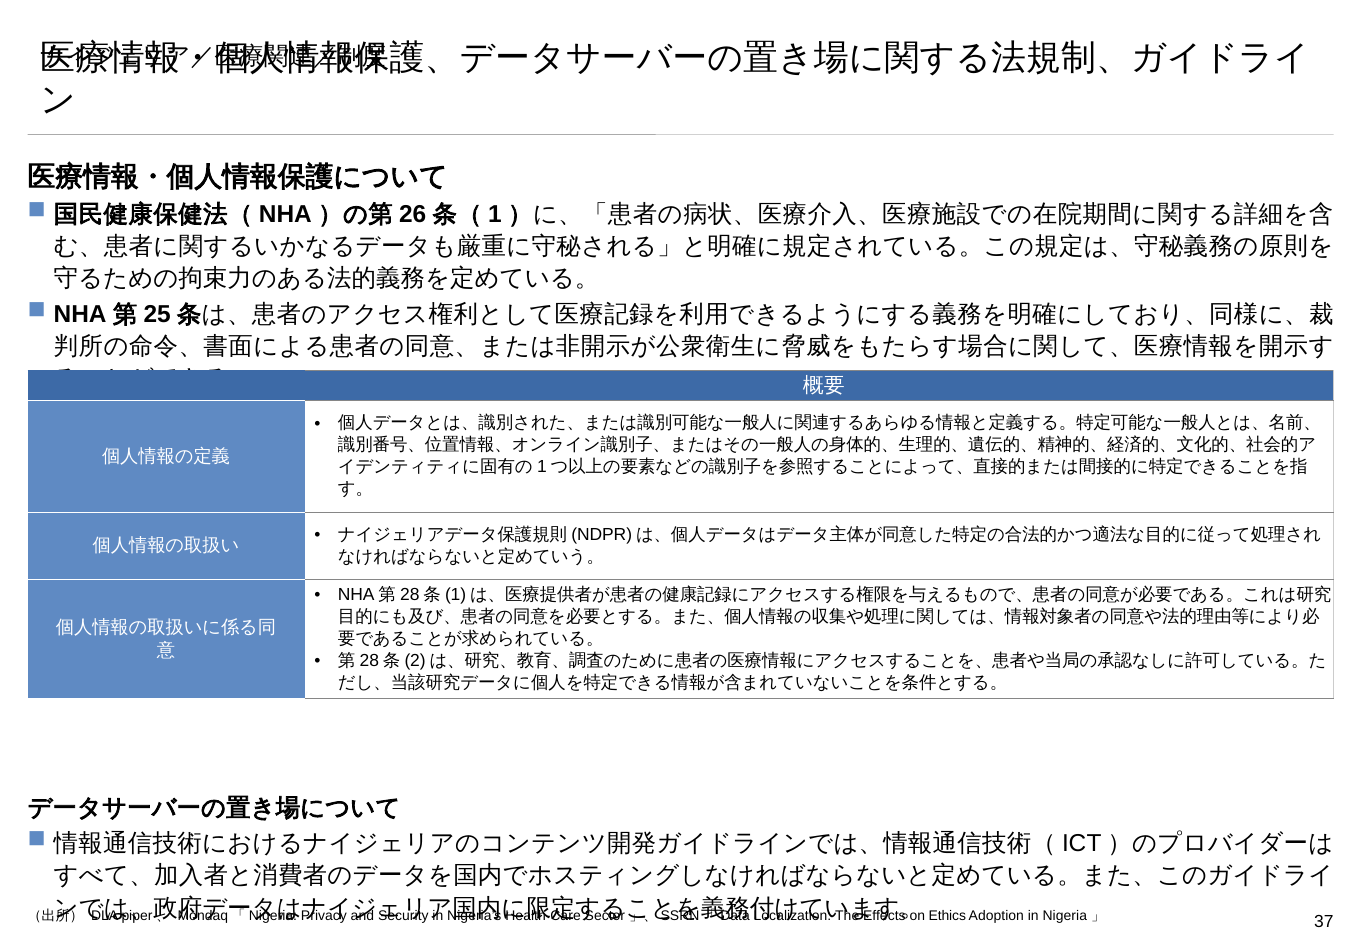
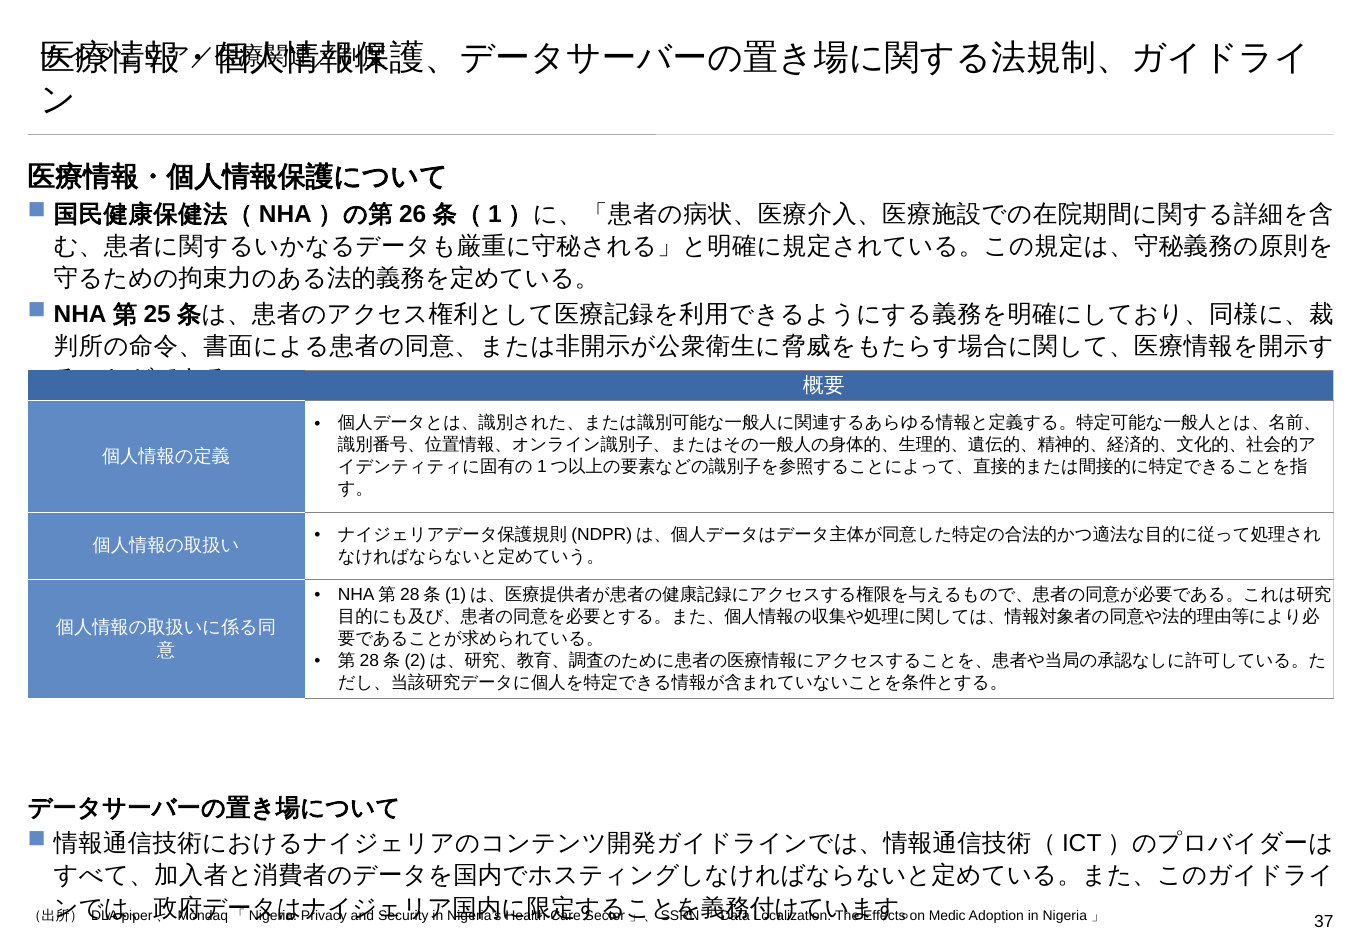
Ethics: Ethics -> Medic (947, 916)
